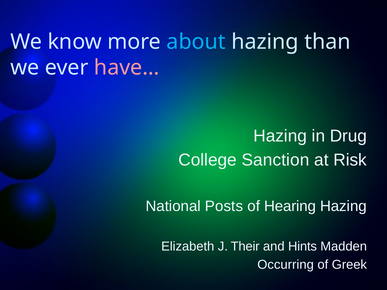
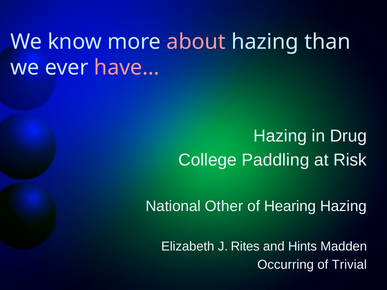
about colour: light blue -> pink (196, 42)
Sanction: Sanction -> Paddling (275, 160)
Posts: Posts -> Other (224, 206)
Their: Their -> Rites (245, 247)
Greek: Greek -> Trivial (349, 265)
